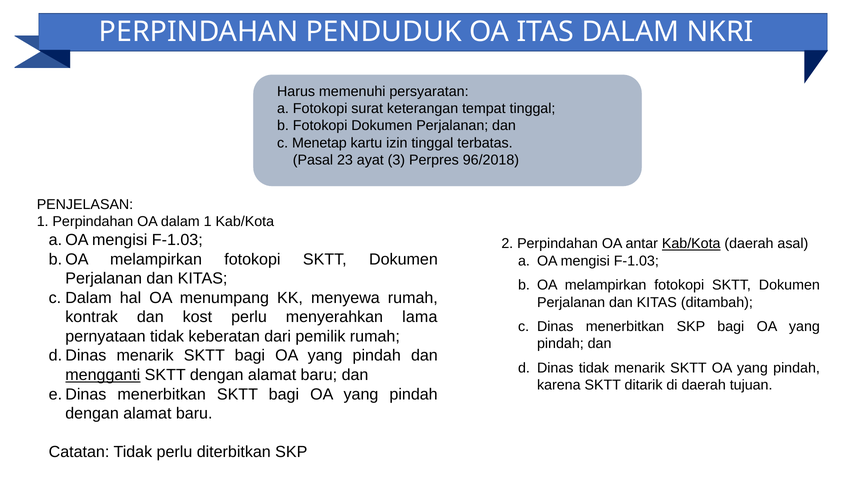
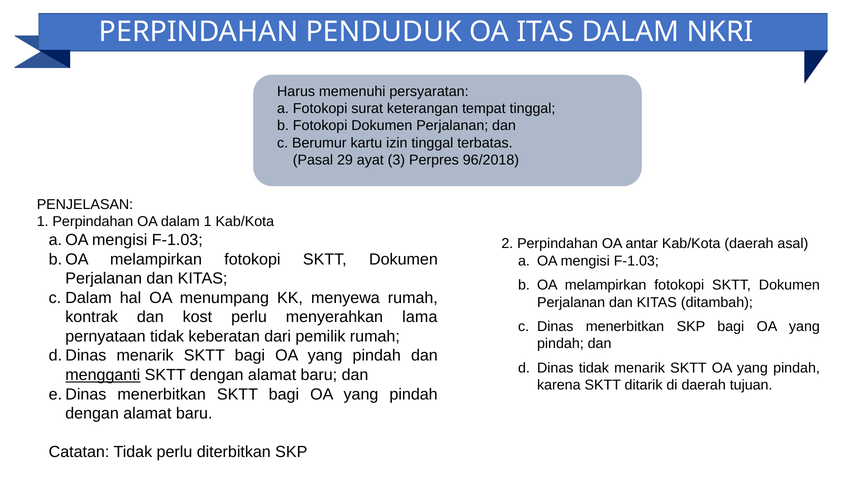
Menetap: Menetap -> Berumur (319, 143)
23: 23 -> 29 (345, 160)
Kab/Kota underline: present -> none (691, 244)
